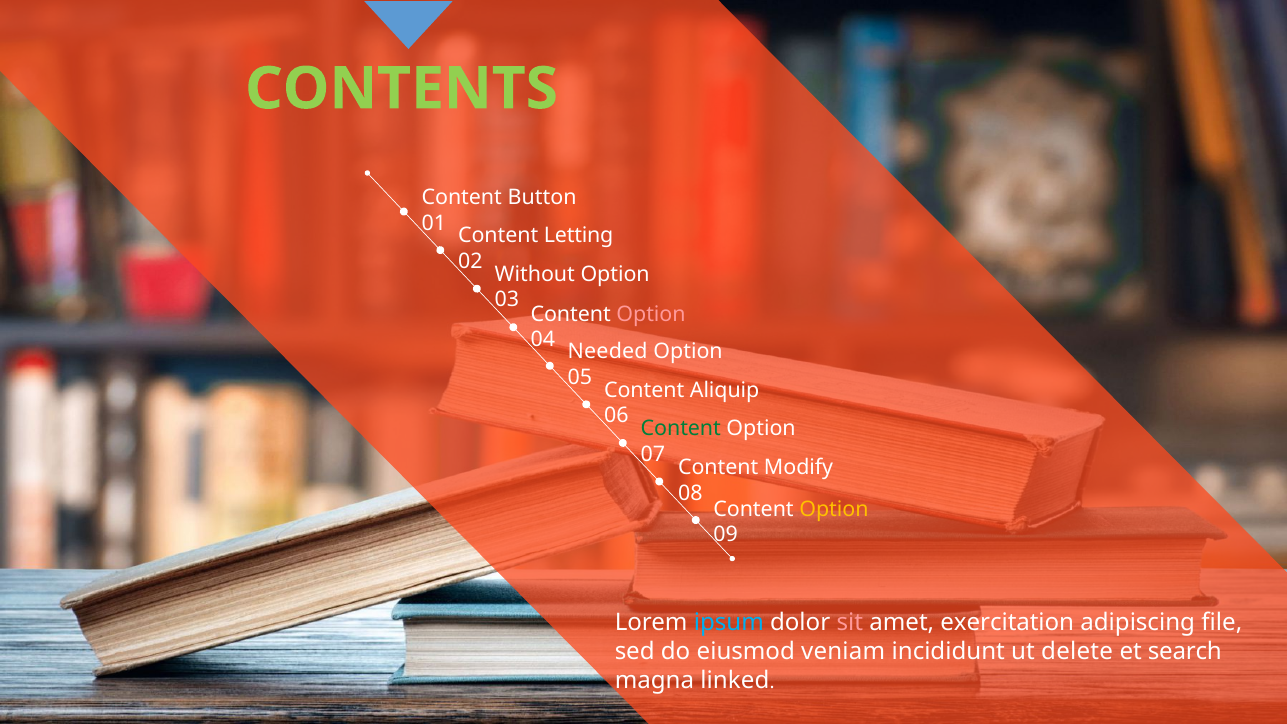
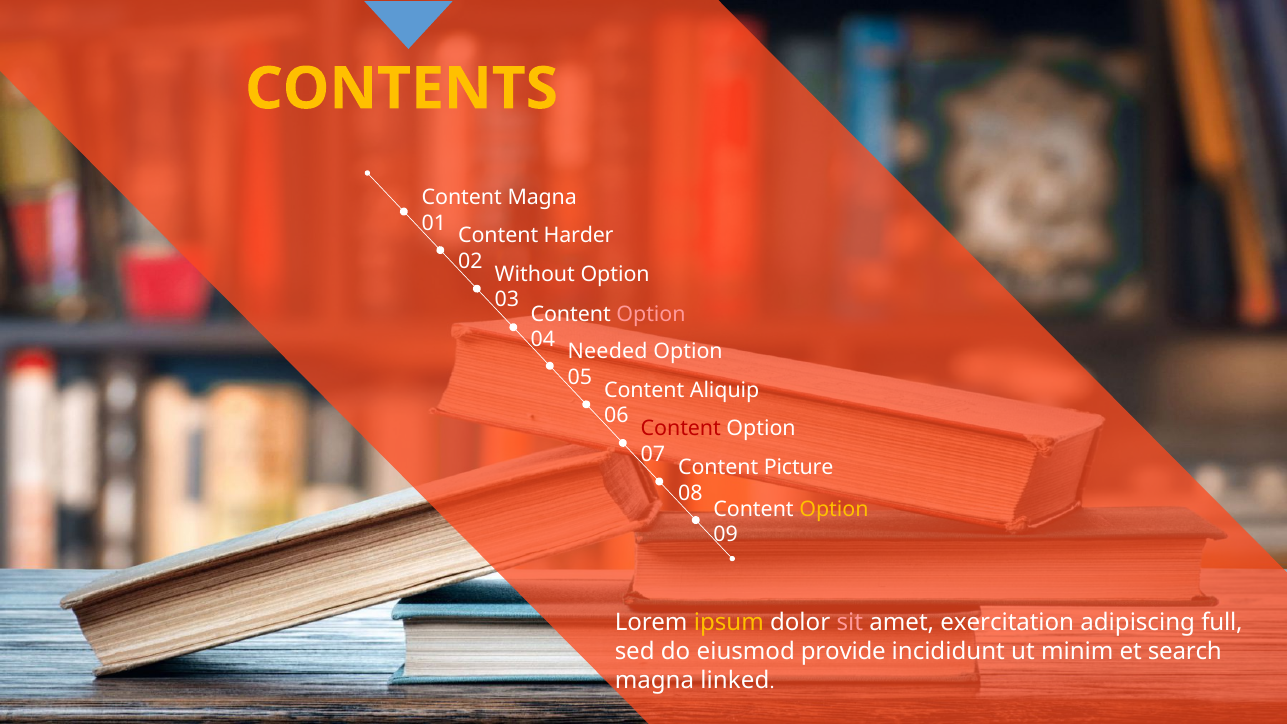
CONTENTS colour: light green -> yellow (402, 89)
Content Button: Button -> Magna (542, 198)
Letting: Letting -> Harder (579, 236)
Content colour: green -> red (681, 429)
Modify: Modify -> Picture (799, 467)
ipsum colour: light blue -> yellow (729, 623)
file: file -> full (1222, 623)
veniam: veniam -> provide (843, 652)
delete: delete -> minim (1077, 652)
